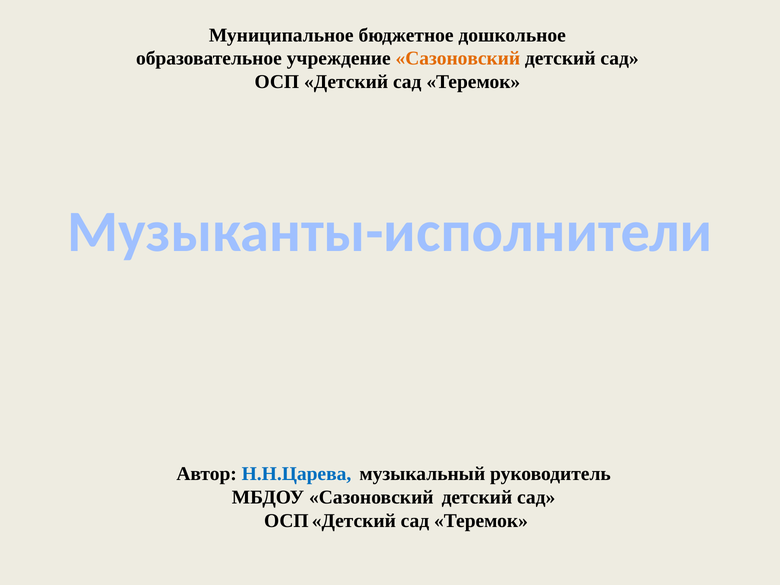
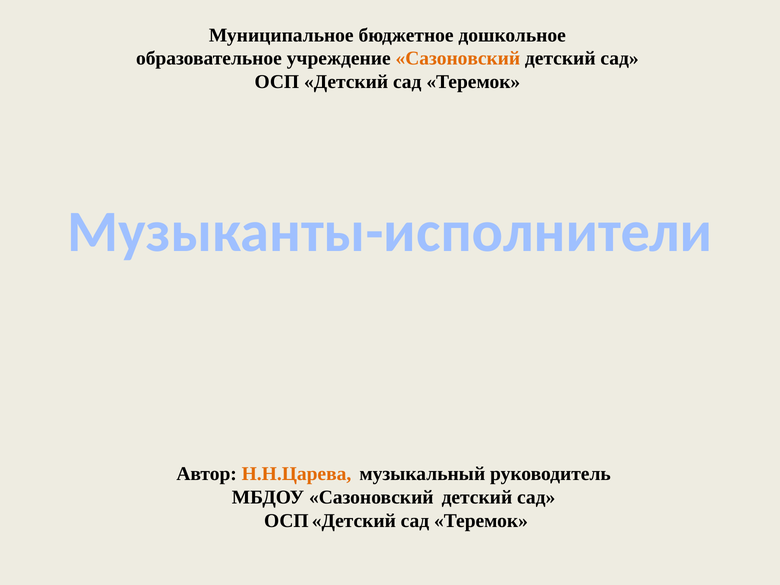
Н.Н.Царева colour: blue -> orange (297, 474)
